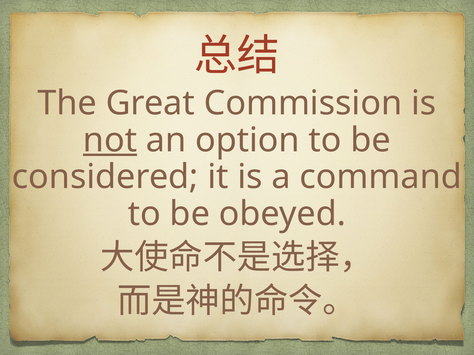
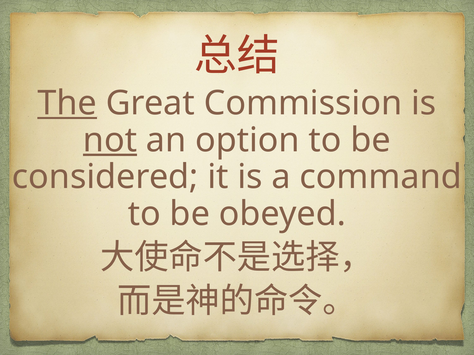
The underline: none -> present (67, 103)
